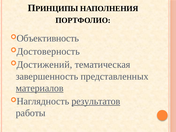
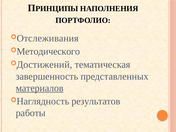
Объективность: Объективность -> Отслеживания (48, 38)
Достоверность: Достоверность -> Методического (48, 51)
результатов underline: present -> none (96, 101)
